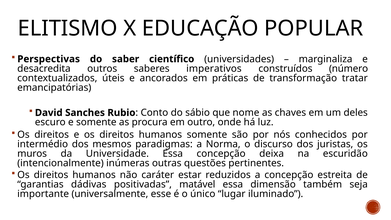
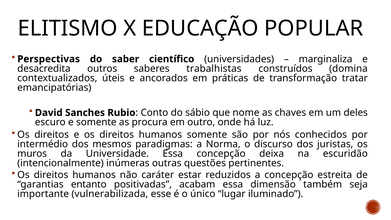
imperativos: imperativos -> trabalhistas (214, 69)
número: número -> domina (348, 69)
dádivas: dádivas -> entanto (89, 184)
matável: matável -> acabam (197, 184)
universalmente: universalmente -> vulnerabilizada (110, 194)
